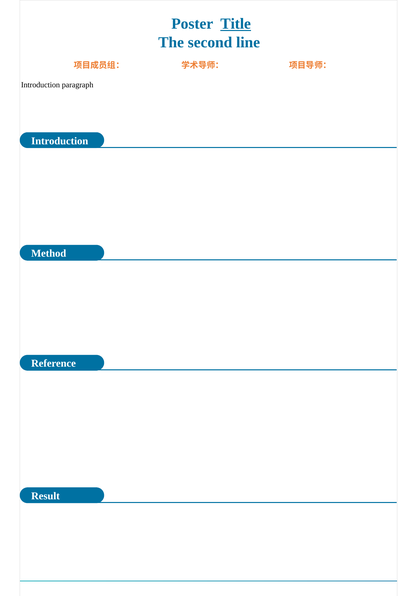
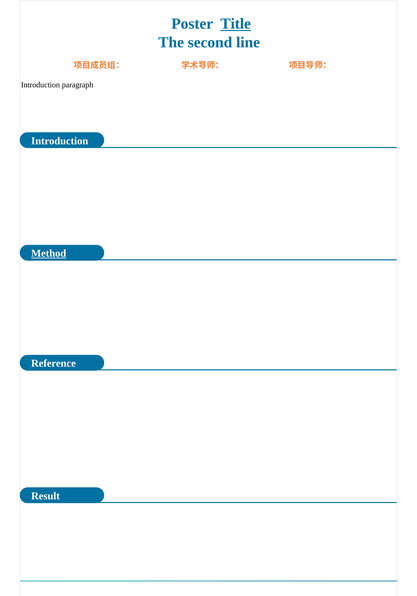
Method underline: none -> present (49, 253)
